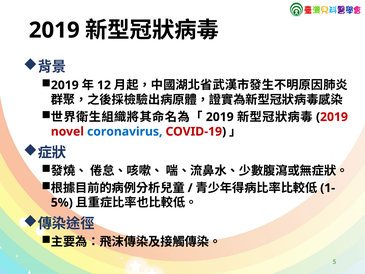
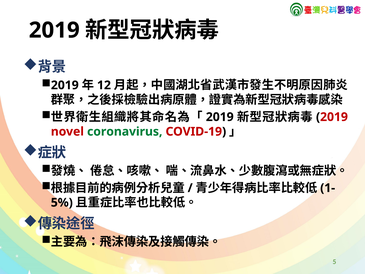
coronavirus colour: blue -> green (125, 131)
